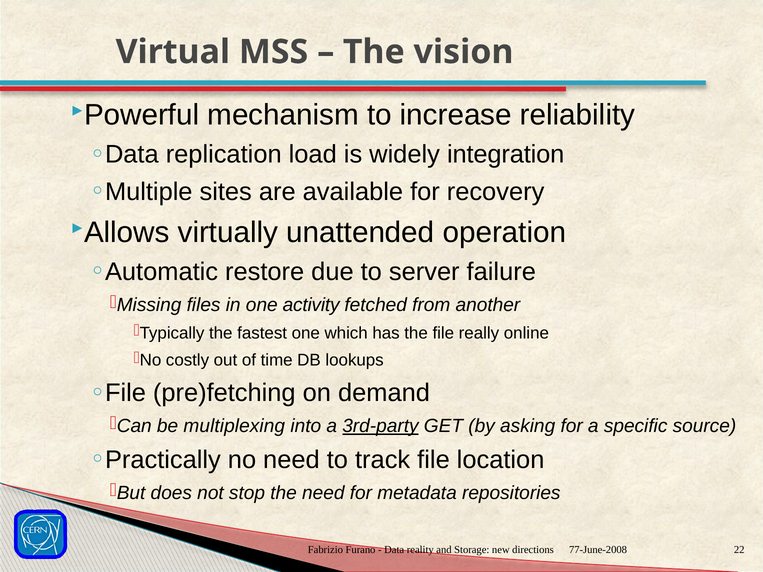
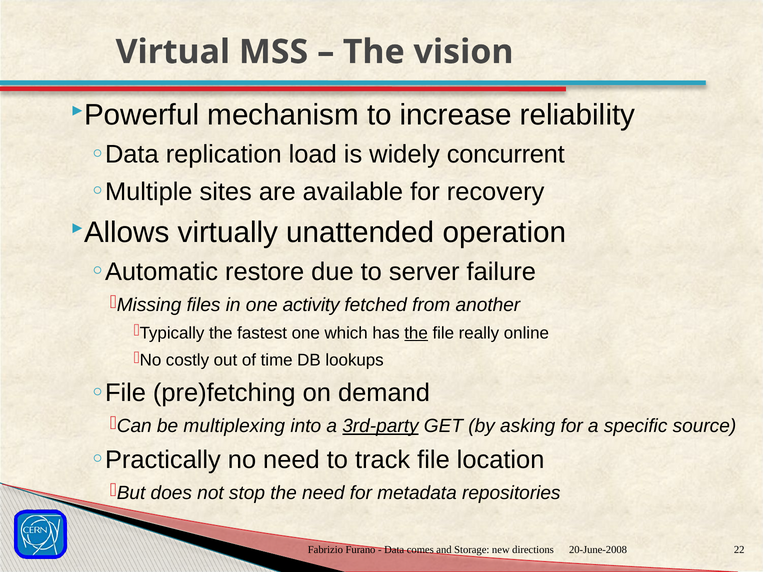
integration: integration -> concurrent (506, 155)
the underline: none -> present (416, 333)
reality: reality -> comes (420, 550)
77-June-2008: 77-June-2008 -> 20-June-2008 (598, 550)
